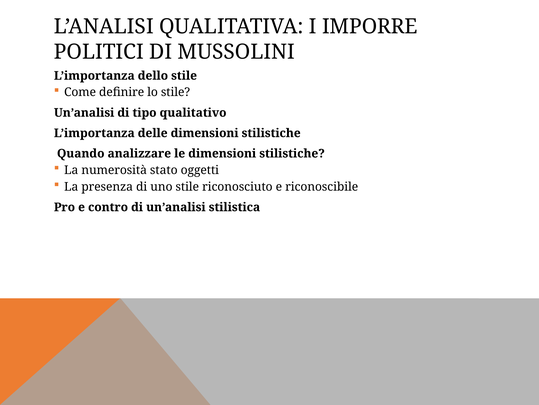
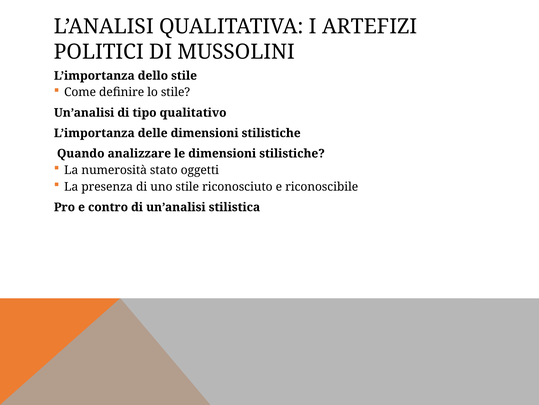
IMPORRE: IMPORRE -> ARTEFIZI (370, 27)
